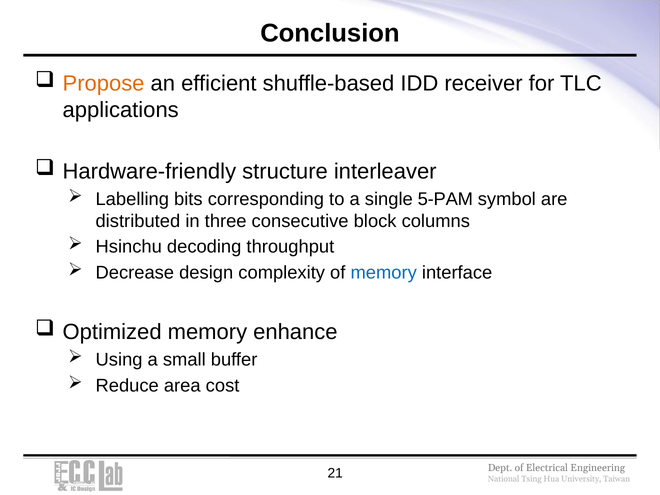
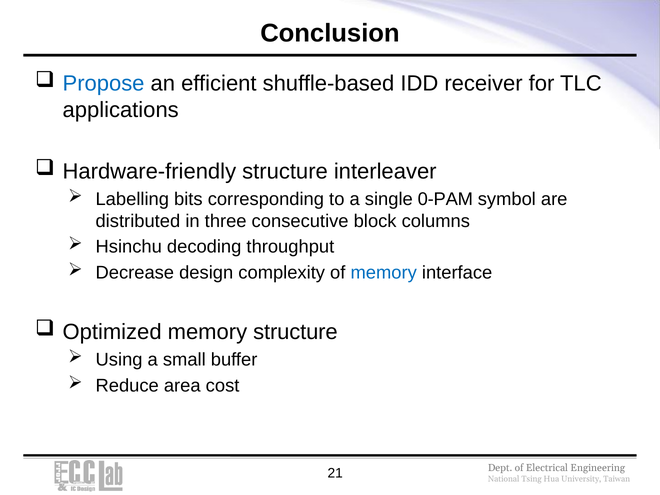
Propose colour: orange -> blue (104, 84)
5-PAM: 5-PAM -> 0-PAM (445, 199)
memory enhance: enhance -> structure (295, 332)
